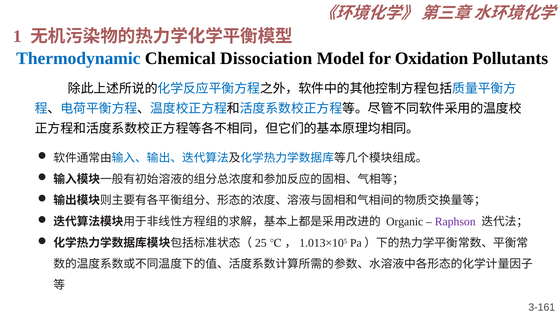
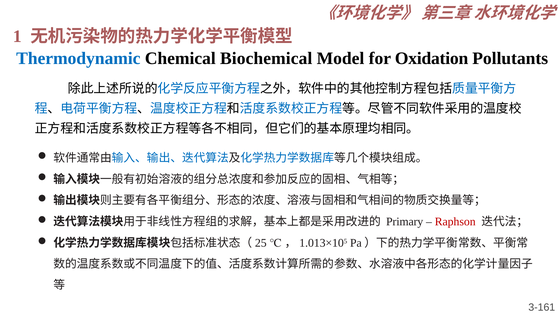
Dissociation: Dissociation -> Biochemical (266, 58)
Organic: Organic -> Primary (405, 222)
Raphson colour: purple -> red (455, 222)
